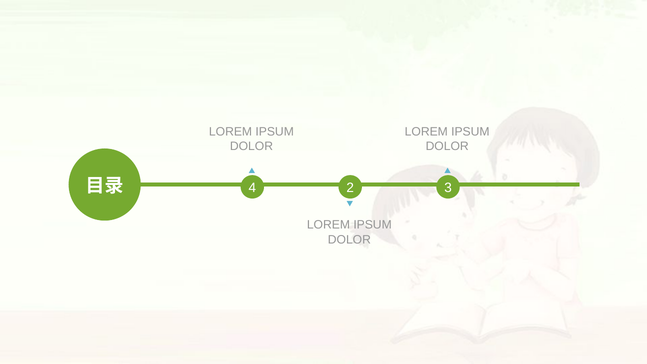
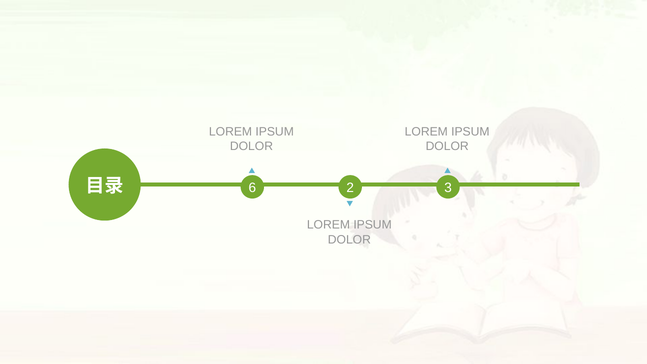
4: 4 -> 6 (252, 188)
